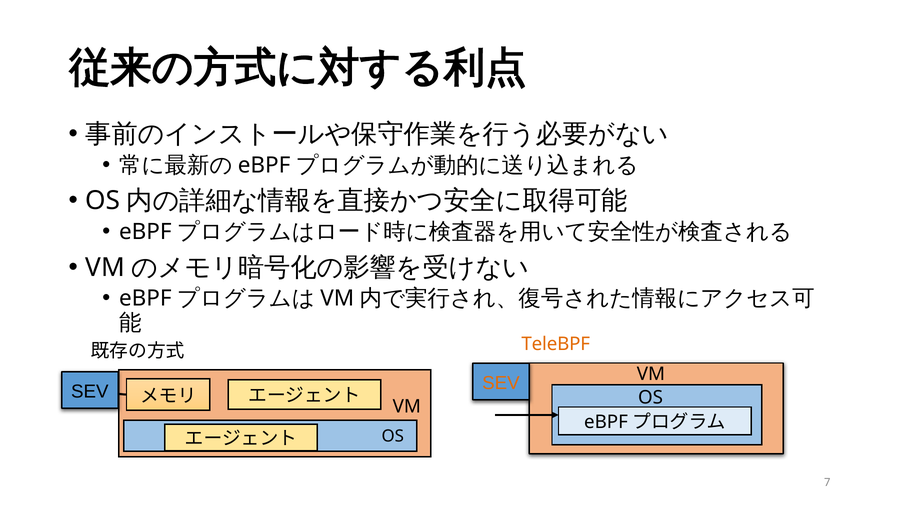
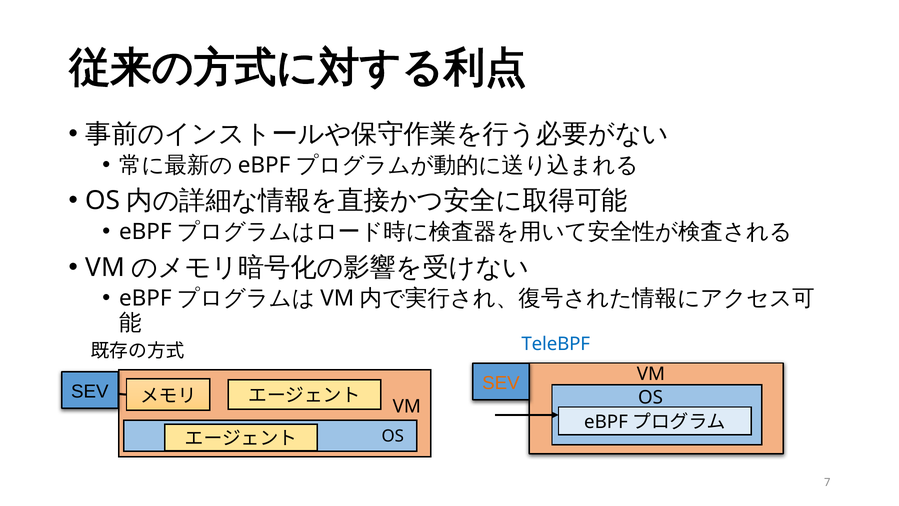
TeleBPF colour: orange -> blue (556, 344)
